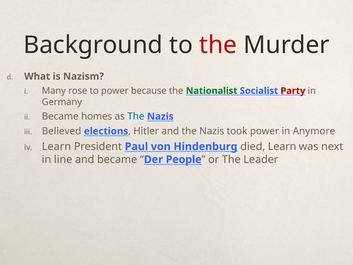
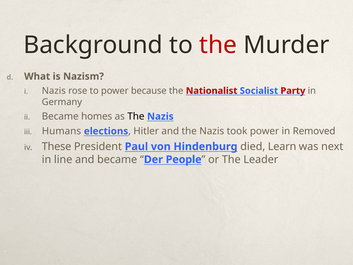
Many: Many -> Nazis (54, 91)
Nationalist colour: green -> red (212, 91)
The colour: blue -> black (136, 116)
Believed: Believed -> Humans (61, 131)
Anymore: Anymore -> Removed (314, 131)
Learn: Learn -> These (57, 146)
